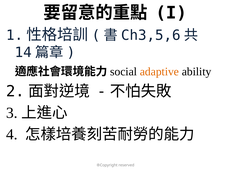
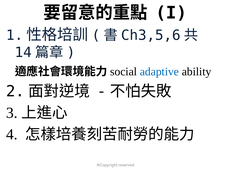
adaptive colour: orange -> blue (159, 72)
